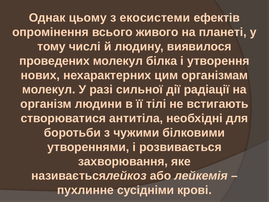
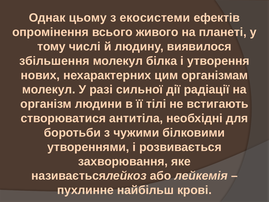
проведених: проведених -> збільшення (54, 61)
сусідніми: сусідніми -> найбільш (145, 190)
